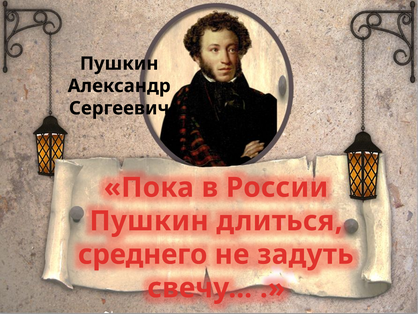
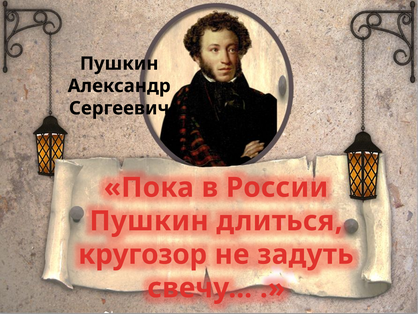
среднего: среднего -> кругозор (143, 254)
